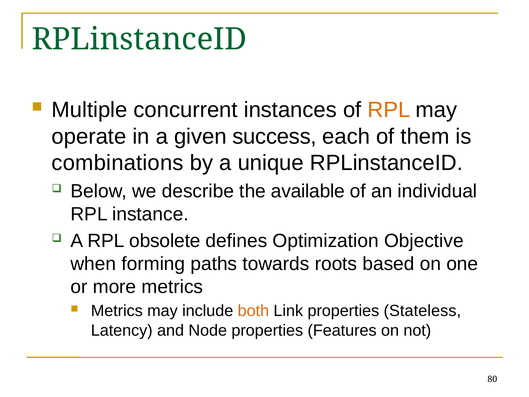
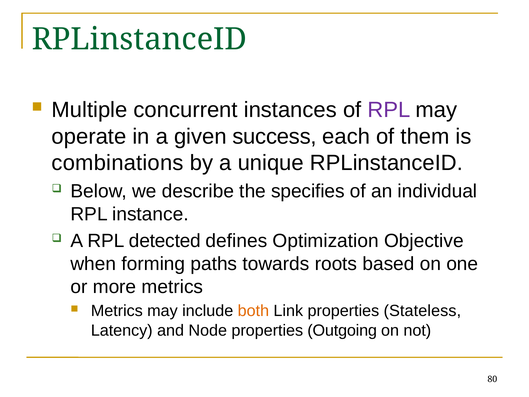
RPL colour: orange -> purple (389, 110)
available: available -> specifies (308, 191)
obsolete: obsolete -> detected (165, 241)
Features: Features -> Outgoing (342, 330)
